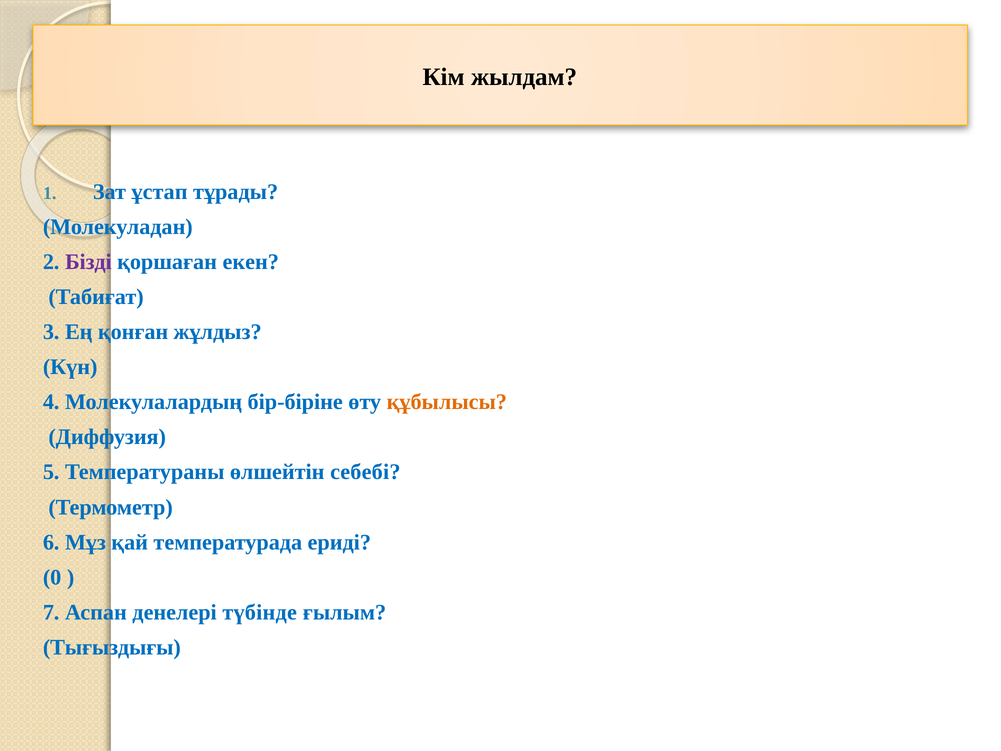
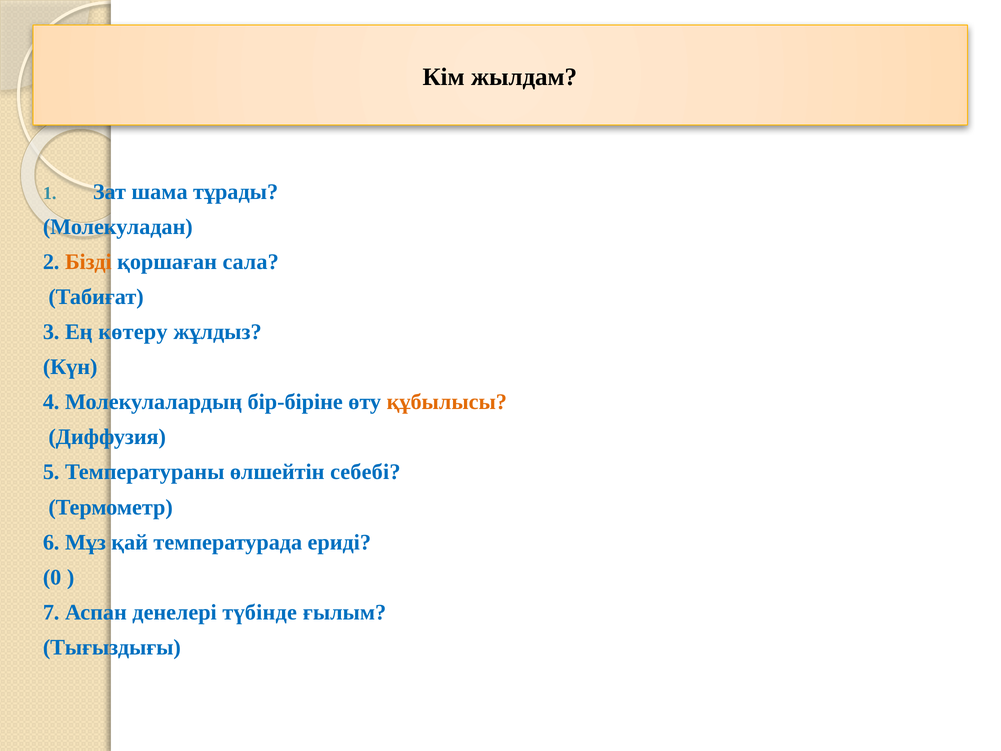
ұстап: ұстап -> шама (160, 192)
Бізді colour: purple -> orange (88, 262)
екен: екен -> сала (251, 262)
қонған: қонған -> көтеру (133, 332)
